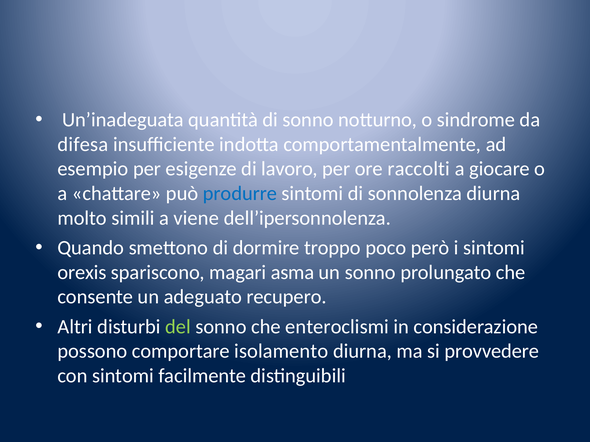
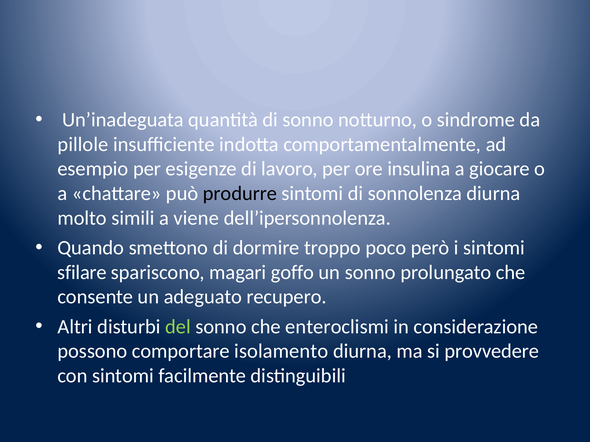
difesa: difesa -> pillole (83, 145)
raccolti: raccolti -> insulina (419, 169)
produrre colour: blue -> black (240, 194)
orexis: orexis -> sfilare (82, 273)
asma: asma -> goffo (292, 273)
